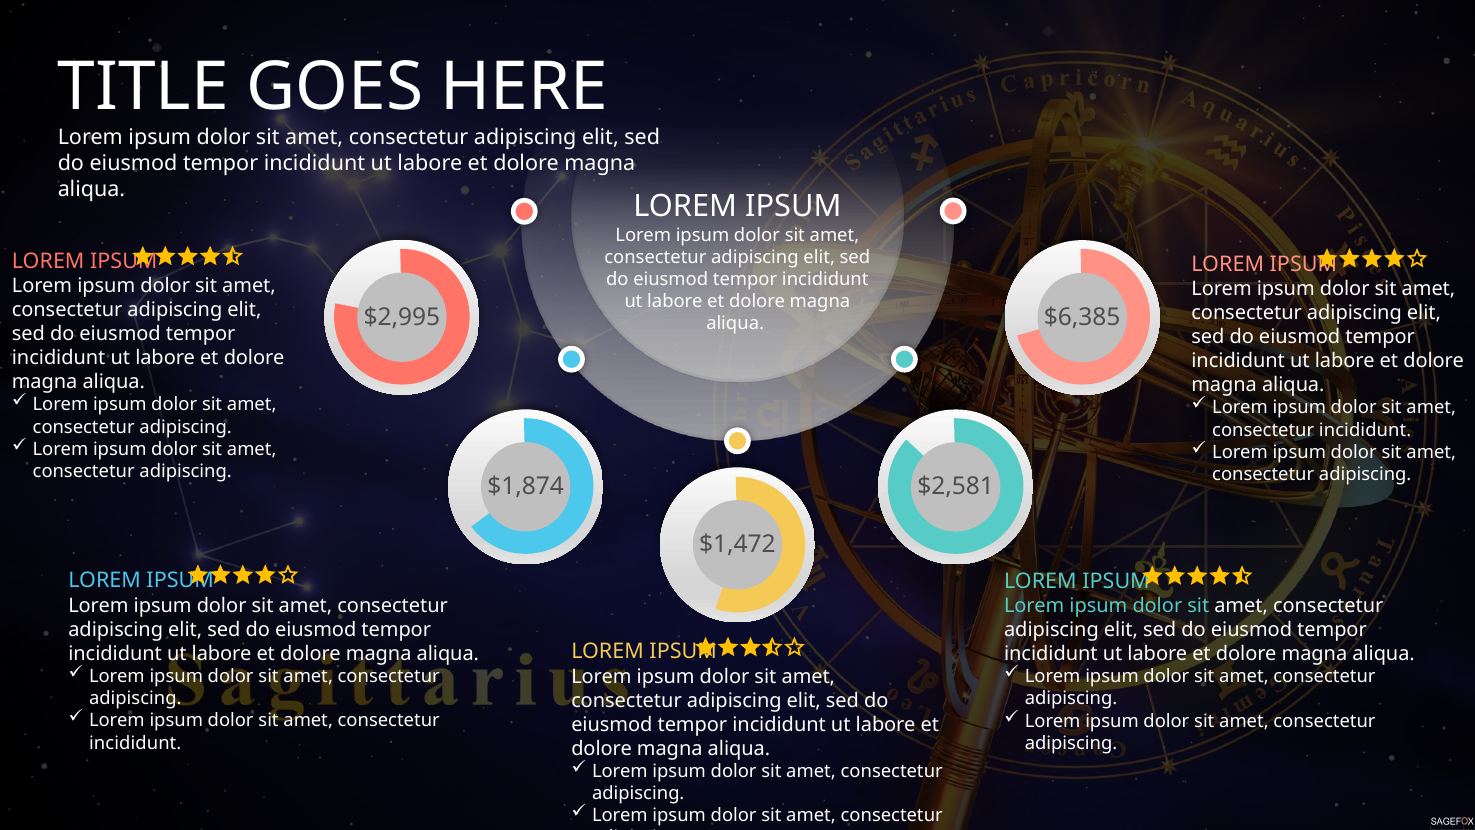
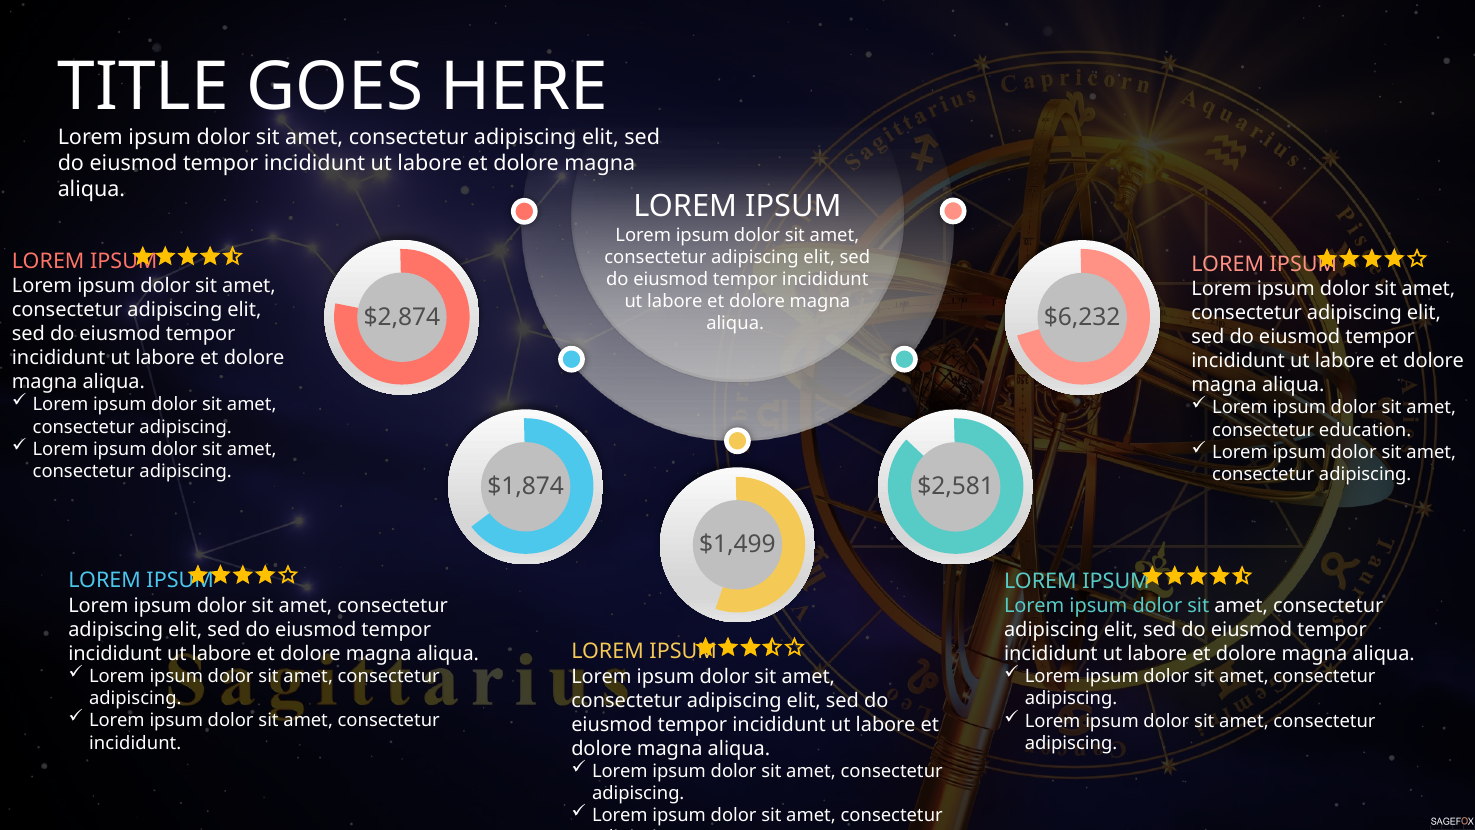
$2,995: $2,995 -> $2,874 (402, 317)
$6,385: $6,385 -> $6,232 (1082, 317)
incididunt: incididunt -> education (1365, 430)
$1,472: $1,472 -> $1,499 (737, 544)
